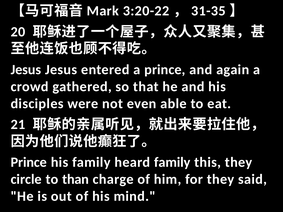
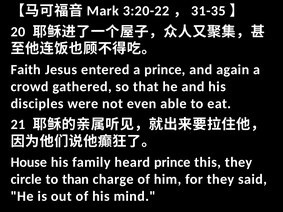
Jesus: Jesus -> Faith (26, 70)
Prince: Prince -> House (29, 162)
heard family: family -> prince (172, 162)
